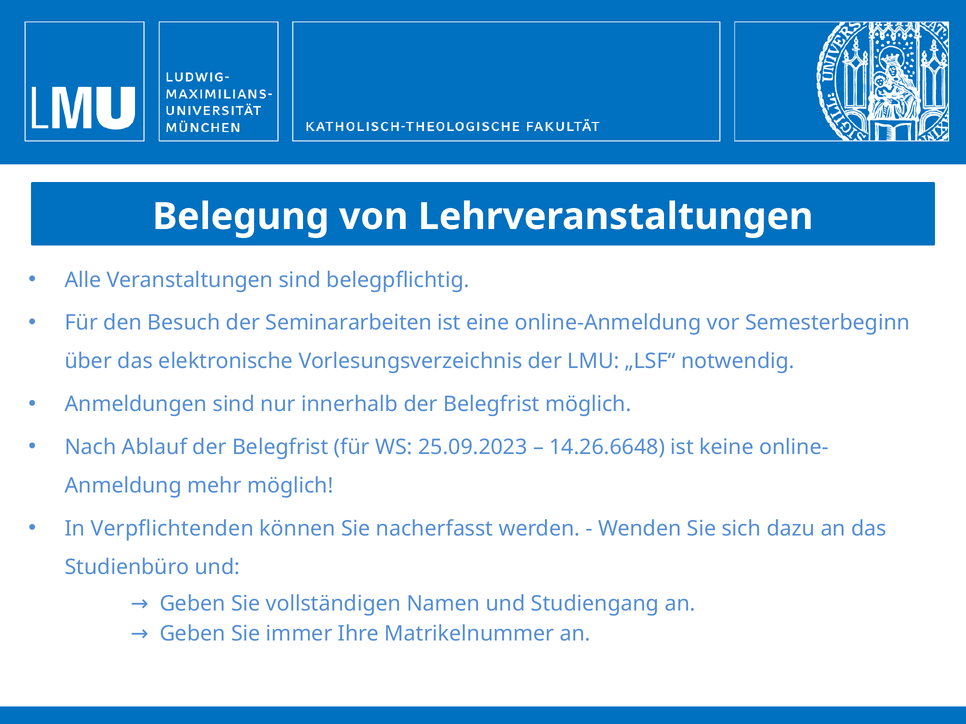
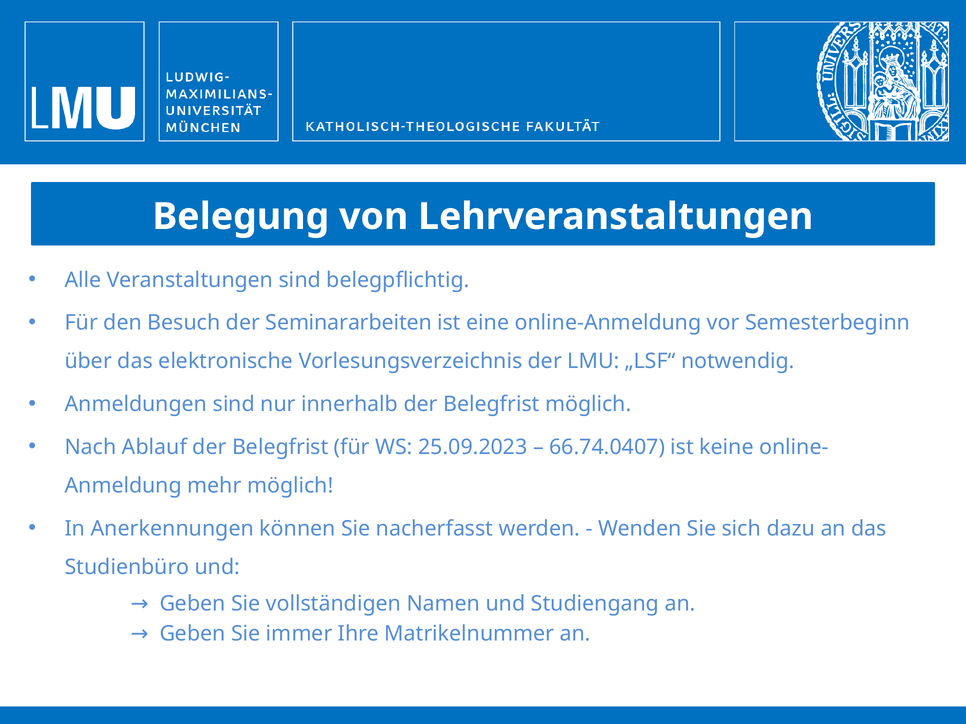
14.26.6648: 14.26.6648 -> 66.74.0407 (607, 447)
Verpflichtenden: Verpflichtenden -> Anerkennungen (172, 529)
